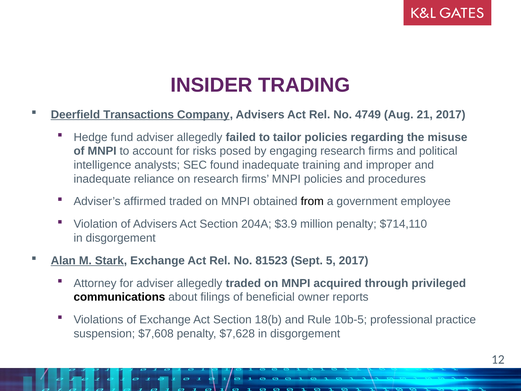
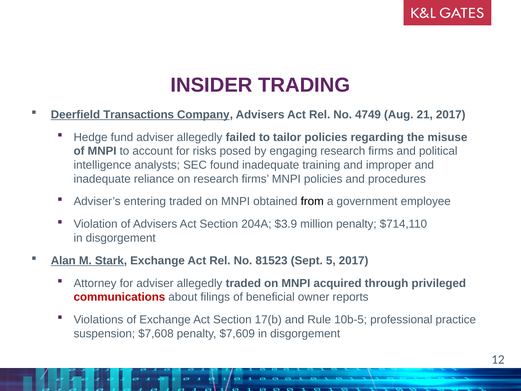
affirmed: affirmed -> entering (145, 201)
communications colour: black -> red (119, 297)
18(b: 18(b -> 17(b (268, 319)
$7,628: $7,628 -> $7,609 (237, 333)
